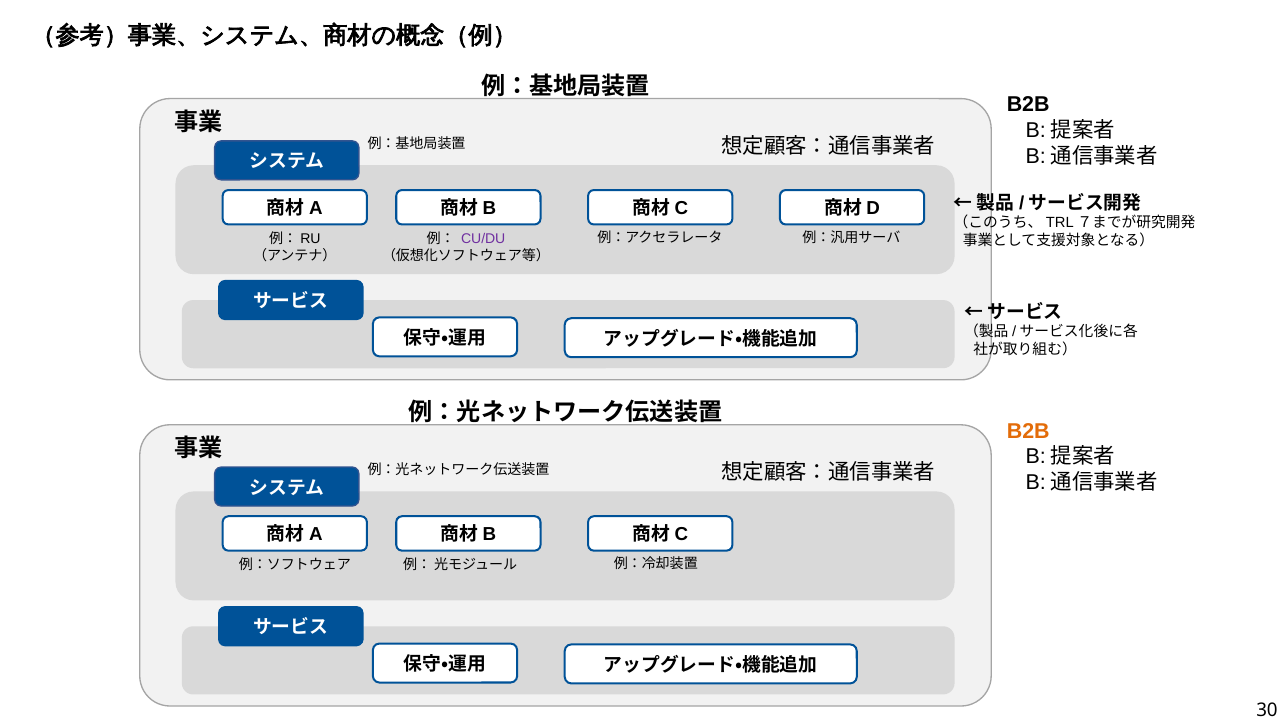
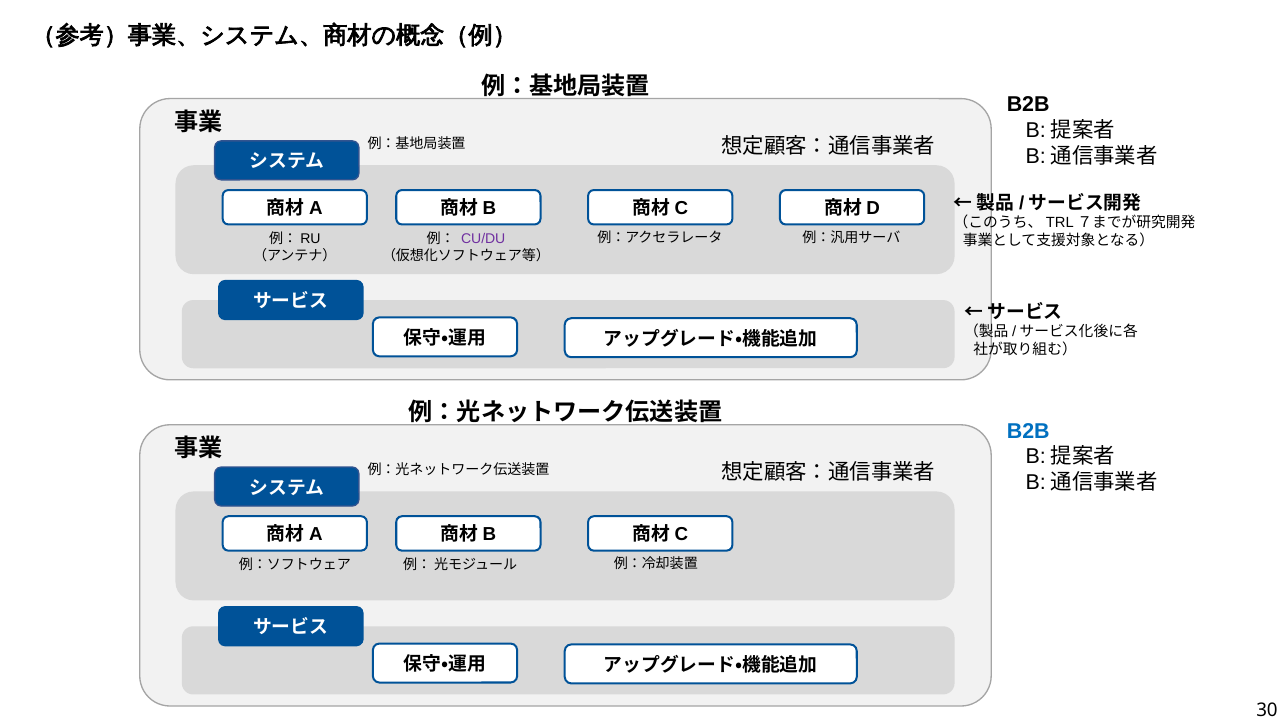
B2B colour: orange -> blue (1028, 431)
